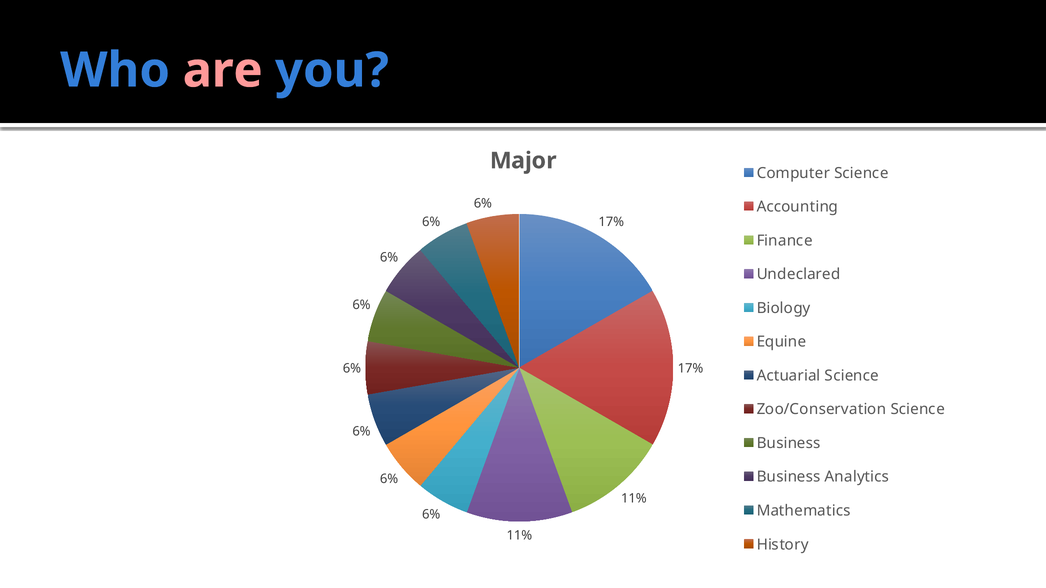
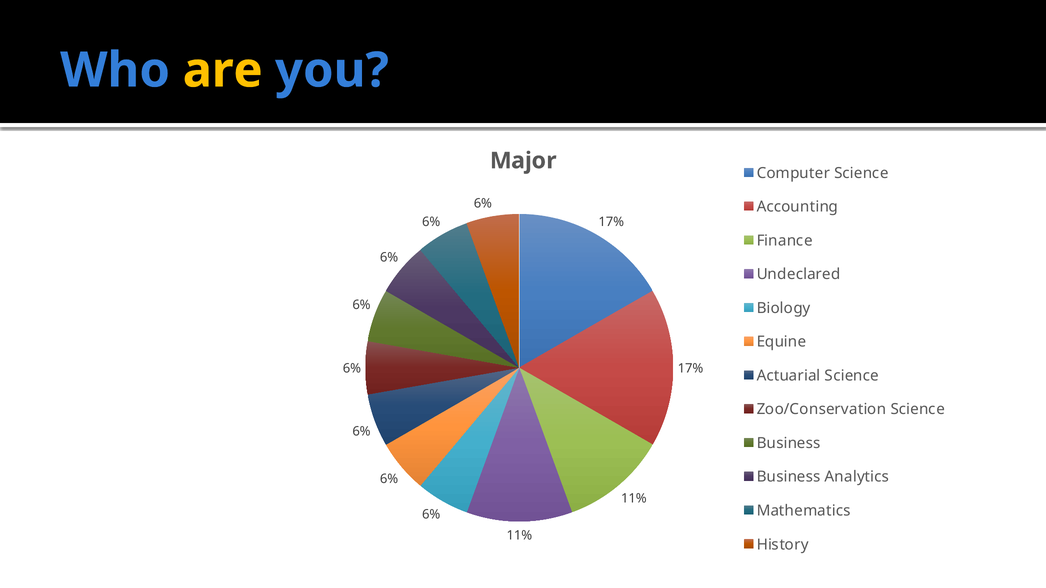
are colour: pink -> yellow (223, 70)
